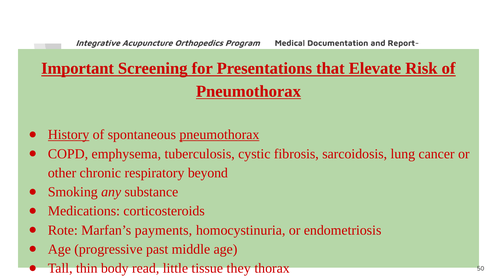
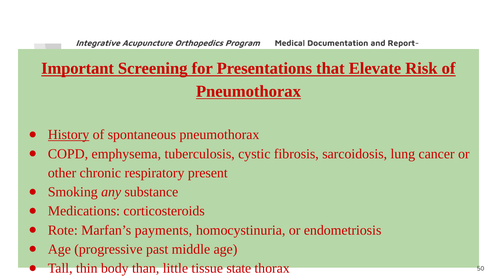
pneumothorax underline: present -> none (219, 135)
beyond: beyond -> present (208, 173)
read: read -> than (146, 268)
they: they -> state (239, 268)
